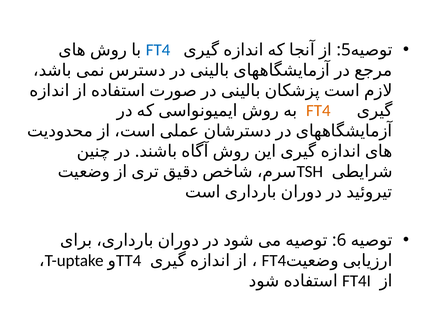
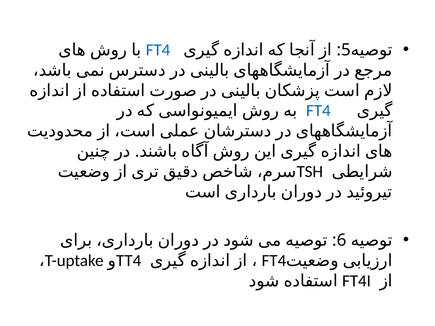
FT4 colour: orange -> blue (318, 111)
